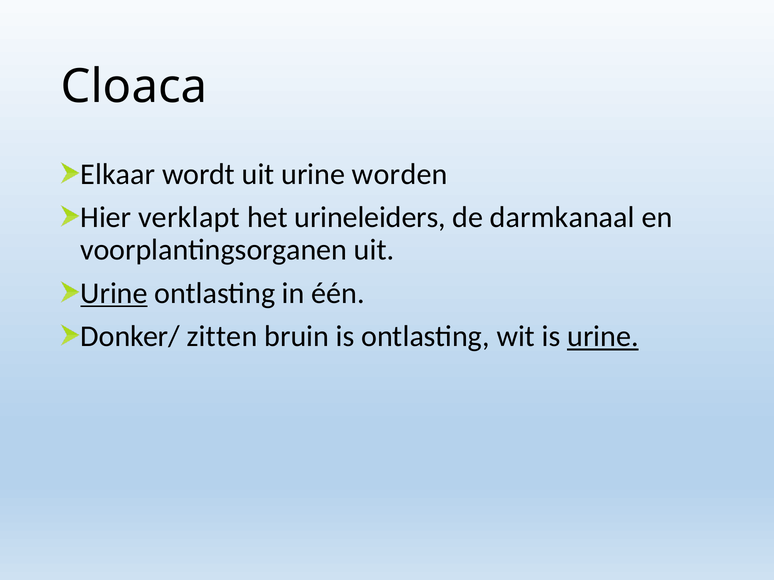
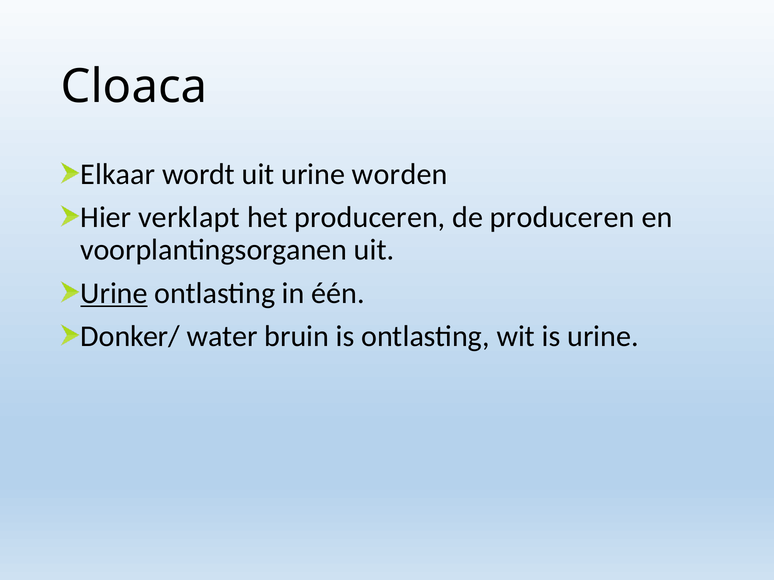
het urineleiders: urineleiders -> produceren (370, 218)
de darmkanaal: darmkanaal -> produceren (562, 218)
zitten: zitten -> water (222, 337)
urine underline: present -> none (603, 337)
